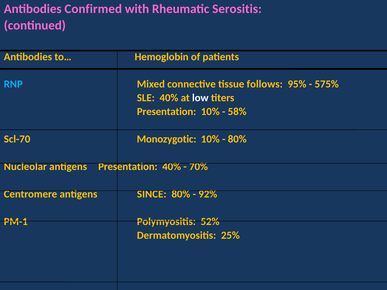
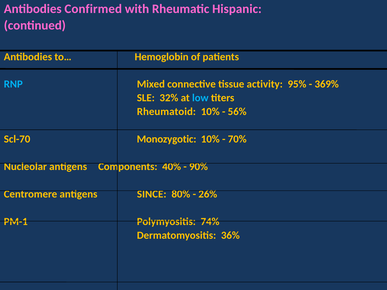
Serositis: Serositis -> Hispanic (237, 9)
follows: follows -> activity (265, 84)
575%: 575% -> 369% (327, 84)
SLE 40%: 40% -> 32% (169, 98)
low colour: white -> light blue (200, 98)
Presentation: Presentation -> Rheumatoid (166, 112)
58%: 58% -> 56% (237, 112)
80%: 80% -> 70% (237, 139)
antigens Presentation: Presentation -> Components (128, 167)
70%: 70% -> 90% (199, 167)
92%: 92% -> 26% (208, 194)
52%: 52% -> 74% (210, 222)
25%: 25% -> 36% (230, 236)
